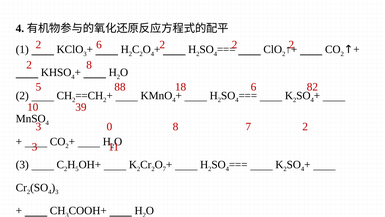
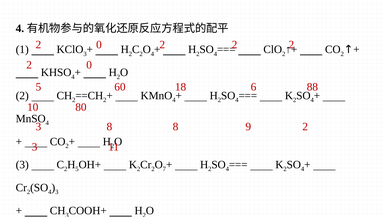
6: 6 -> 0 (99, 45)
8: 8 -> 0 (89, 65)
88: 88 -> 60 (120, 87)
82: 82 -> 88 (312, 87)
39: 39 -> 80 (81, 107)
3 0: 0 -> 8 (109, 126)
8 7: 7 -> 9 (248, 126)
